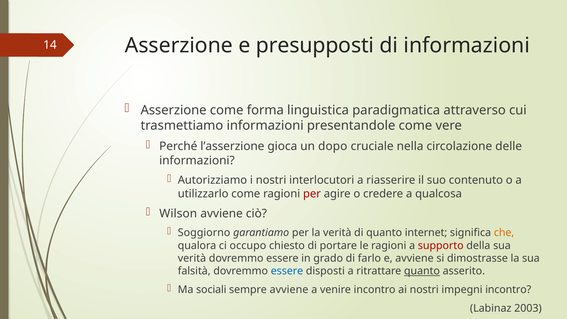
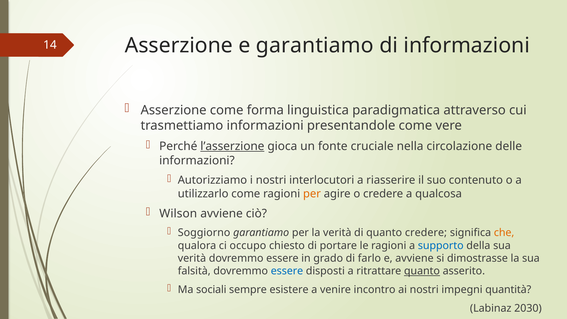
e presupposti: presupposti -> garantiamo (315, 45)
l’asserzione underline: none -> present (232, 146)
dopo: dopo -> fonte (333, 146)
per colour: red -> orange (312, 194)
quanto internet: internet -> credere (426, 233)
supporto colour: red -> blue (441, 245)
sempre avviene: avviene -> esistere (289, 290)
impegni incontro: incontro -> quantità (508, 290)
2003: 2003 -> 2030 (528, 308)
